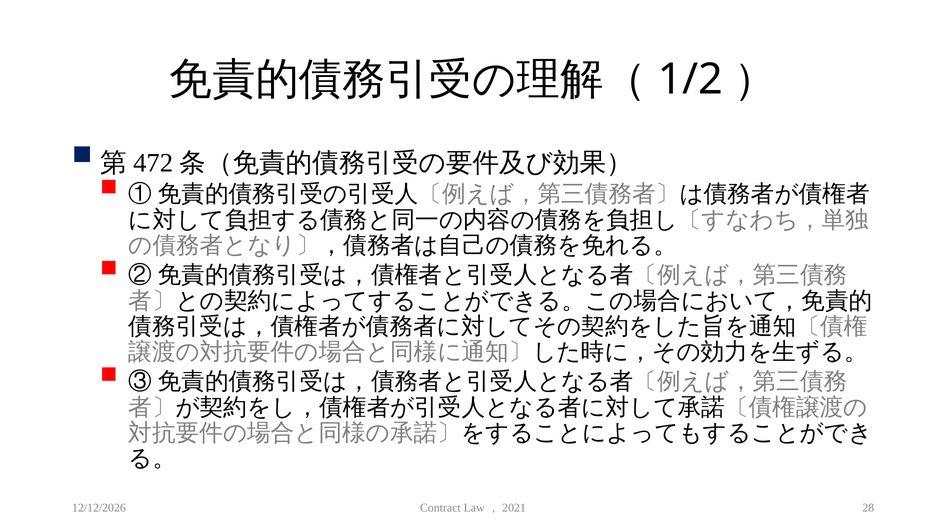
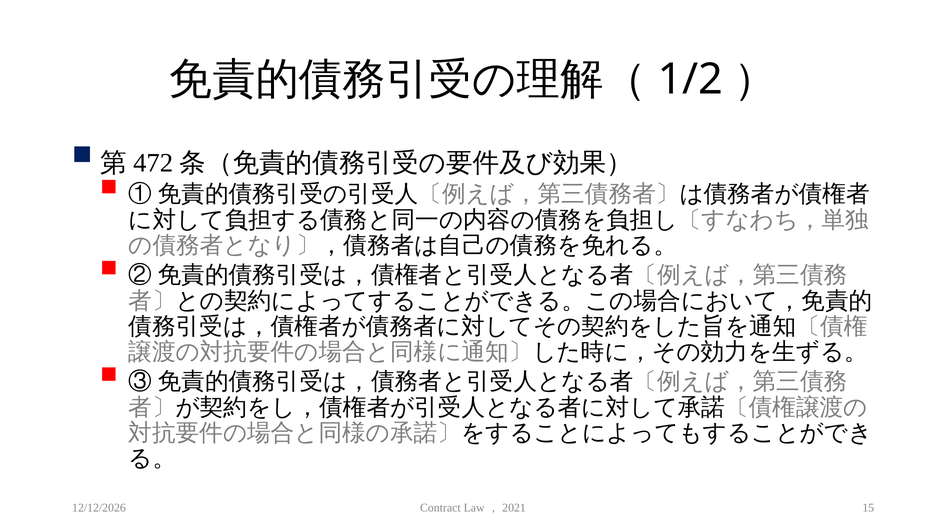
28: 28 -> 15 (868, 508)
